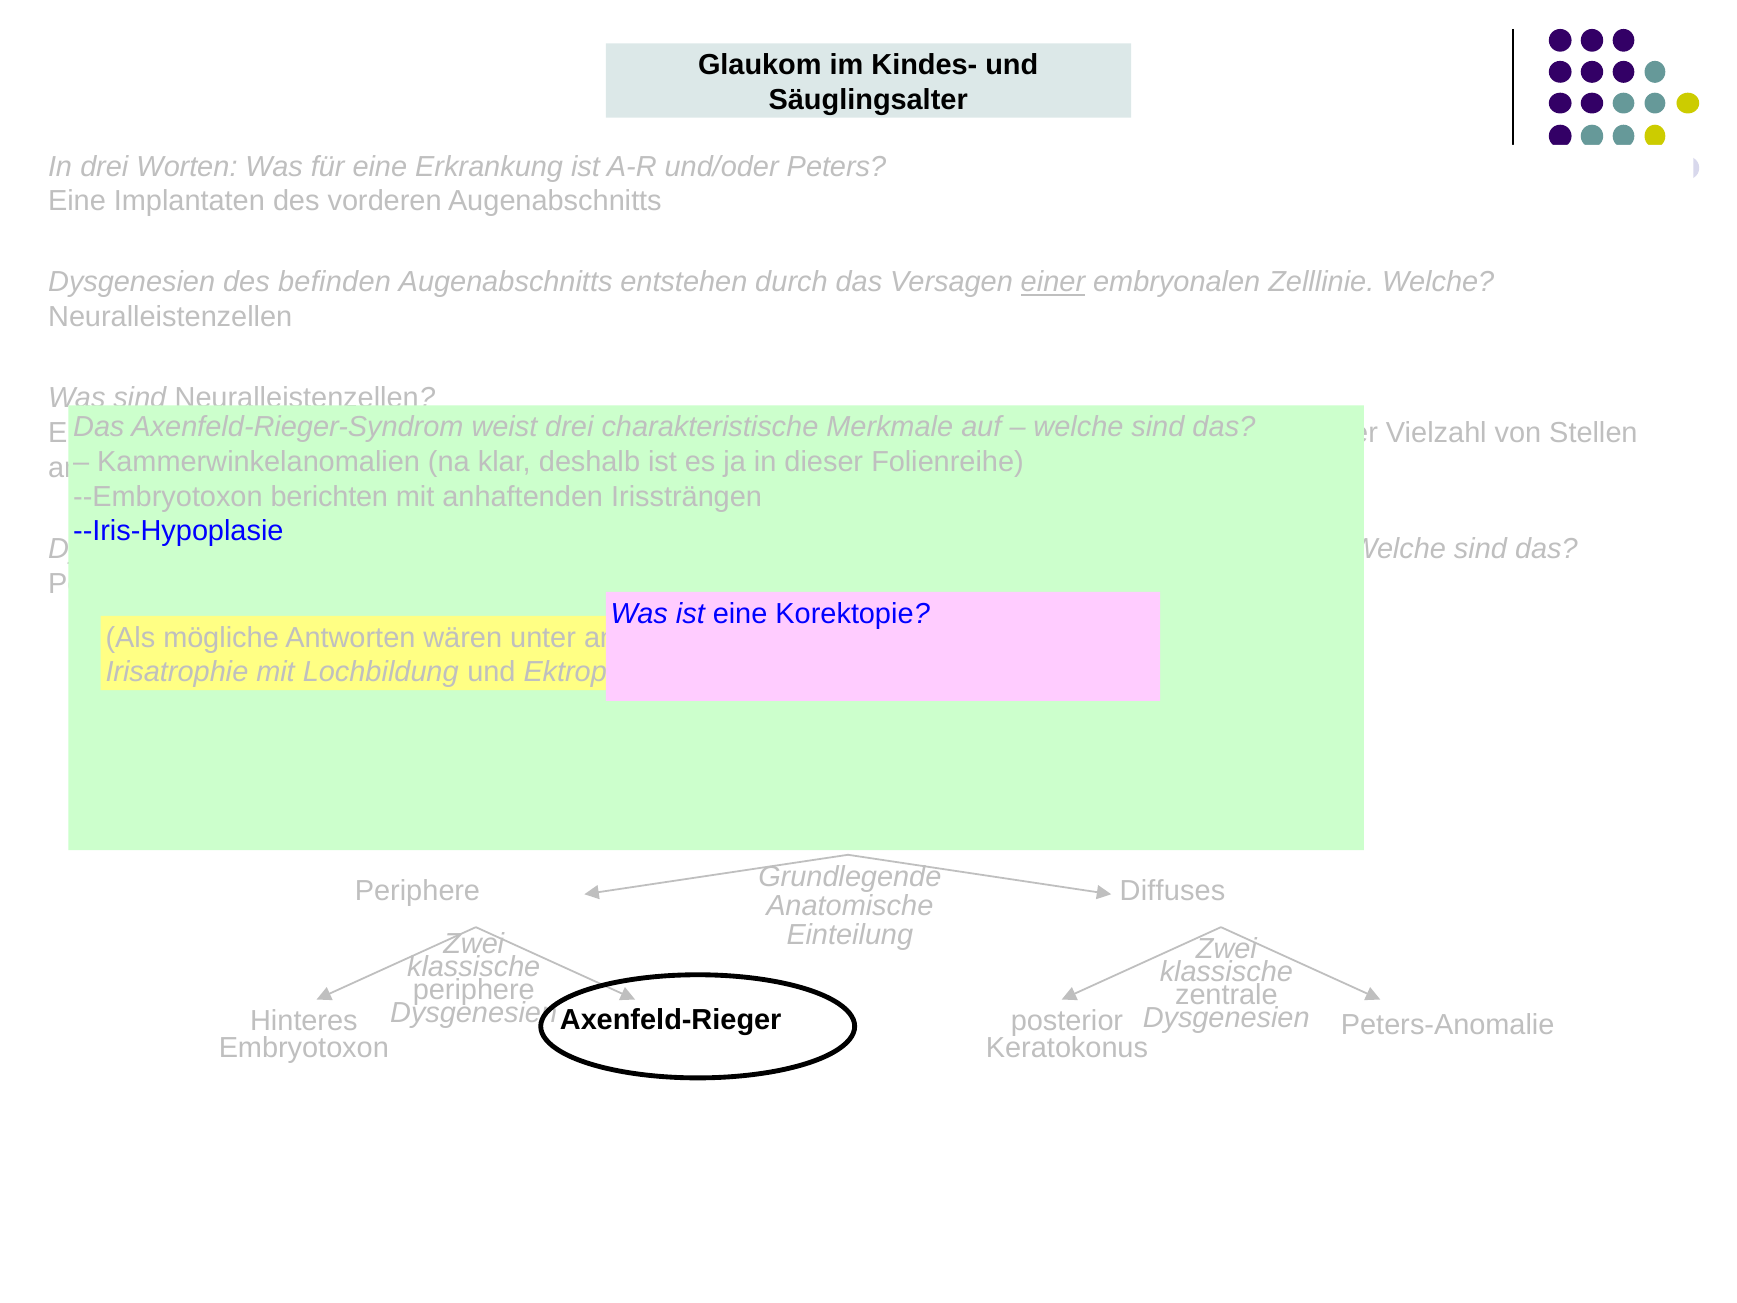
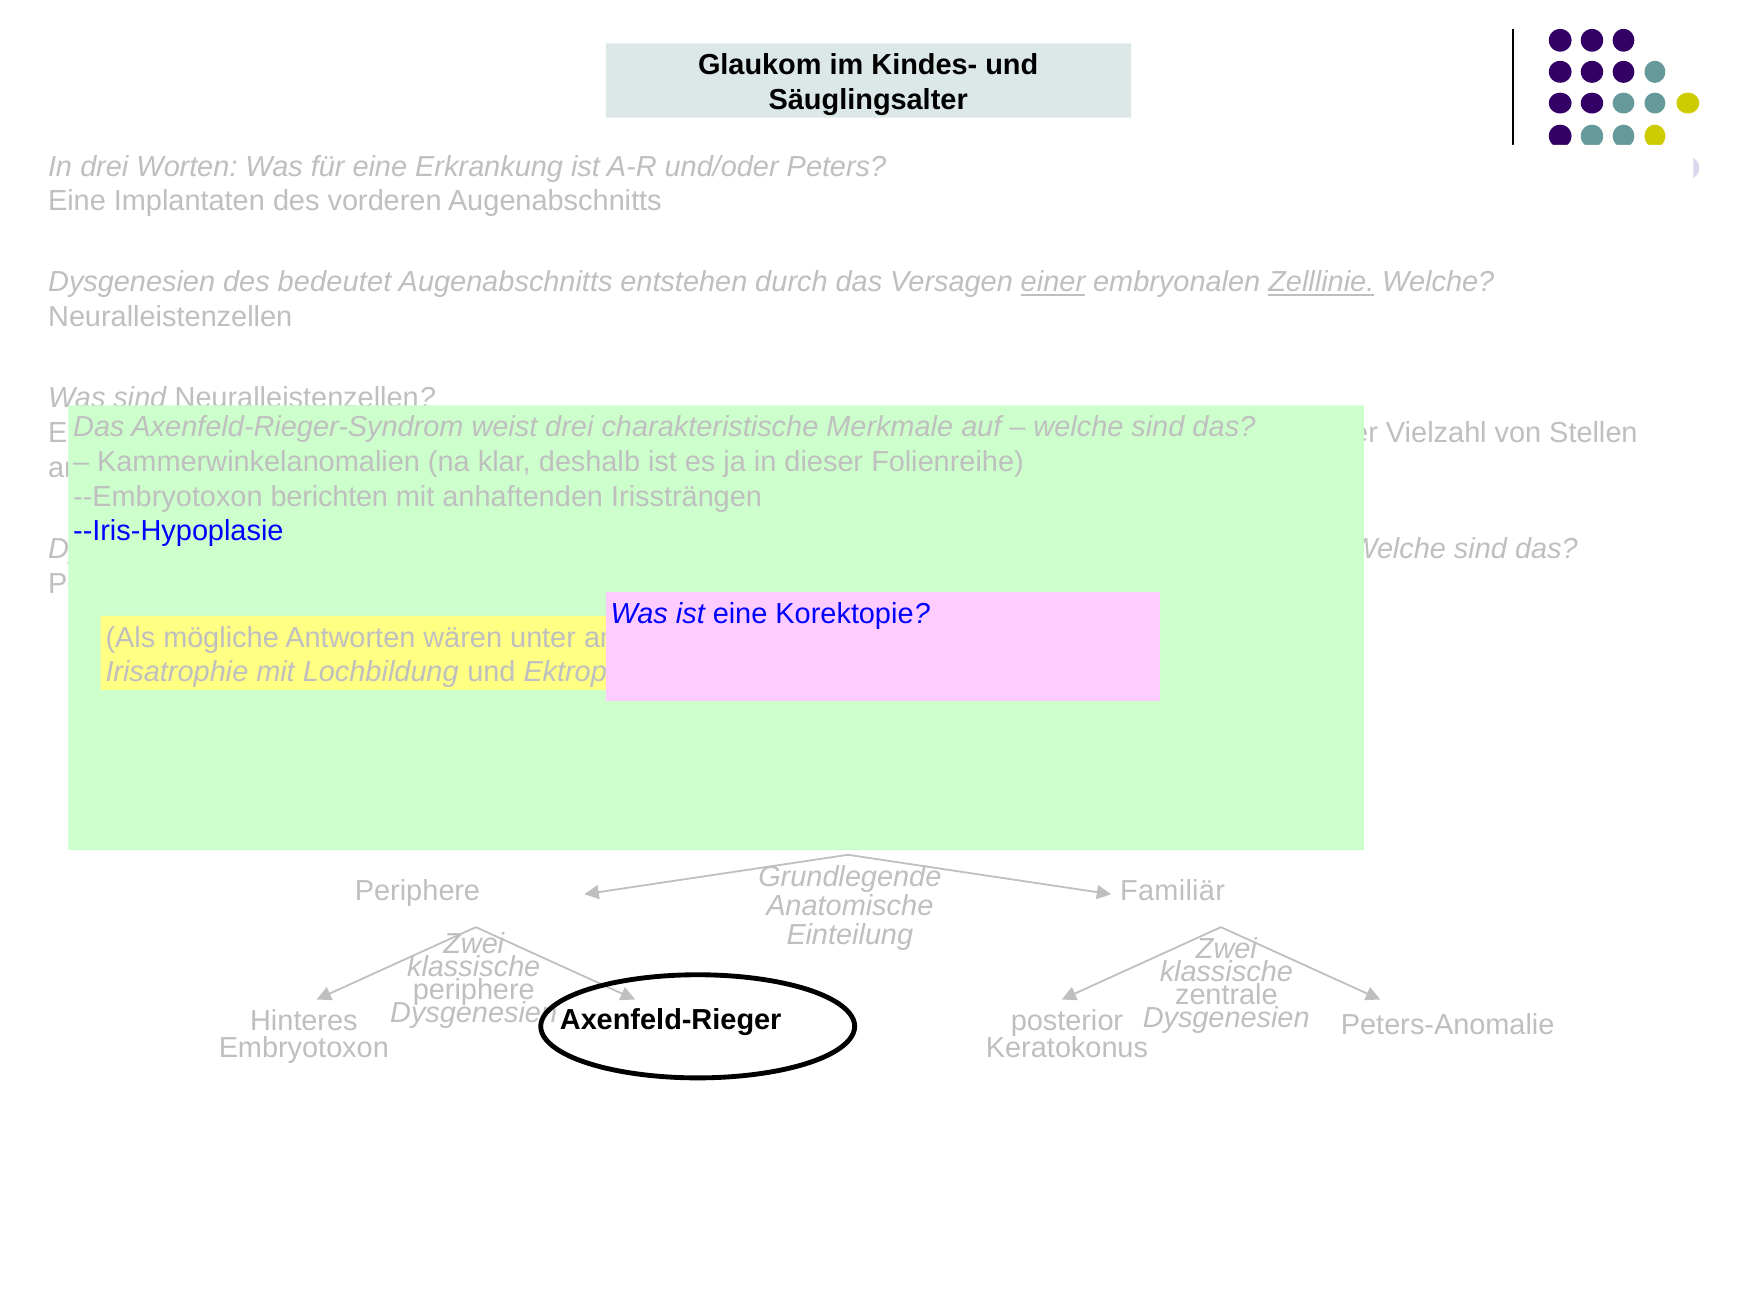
befinden: befinden -> bedeutet (335, 282)
Zelllinie underline: none -> present (1321, 282)
Diffuses: Diffuses -> Familiär (1173, 891)
